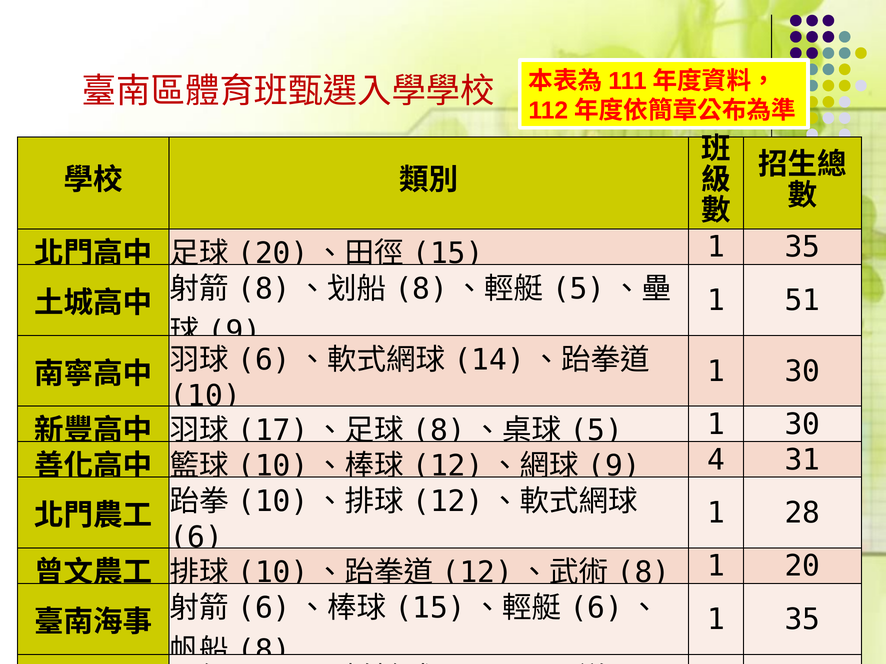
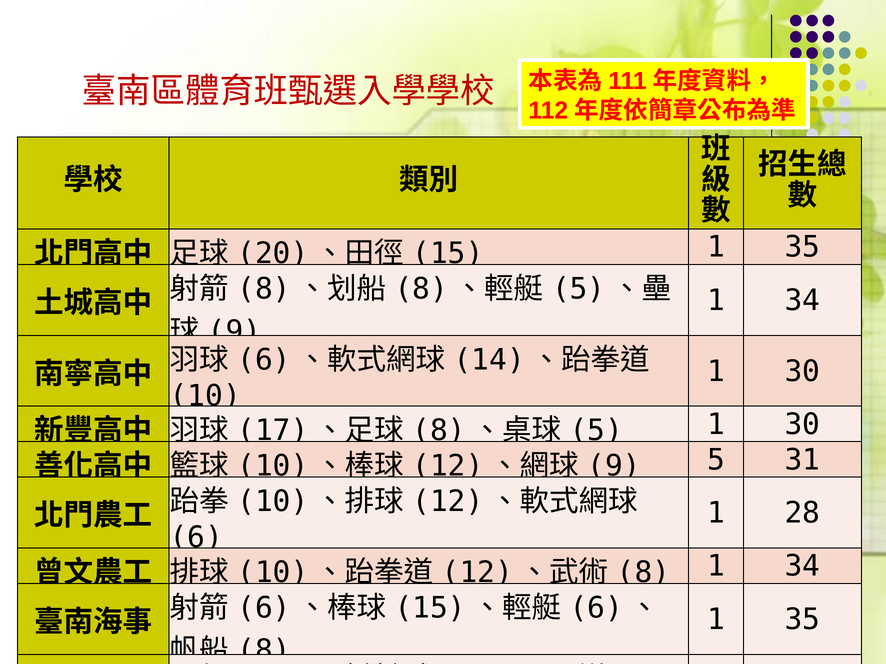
51: 51 -> 34 (803, 301)
4: 4 -> 5 (716, 460)
20: 20 -> 34 (803, 567)
